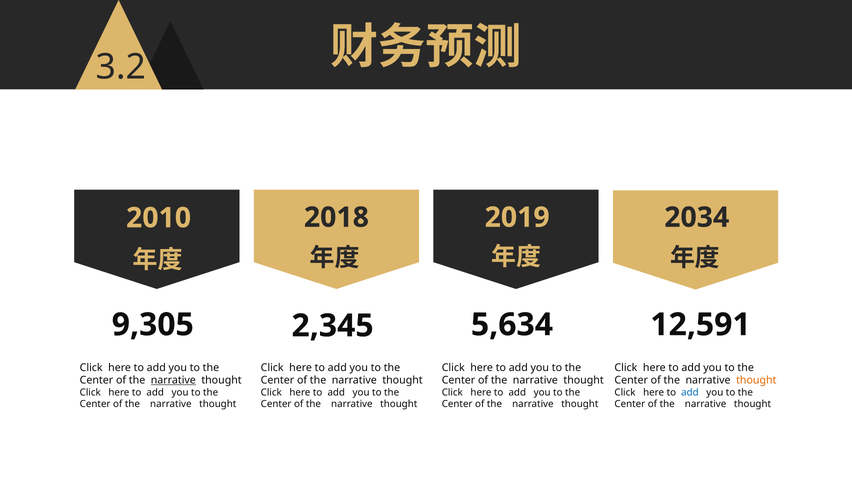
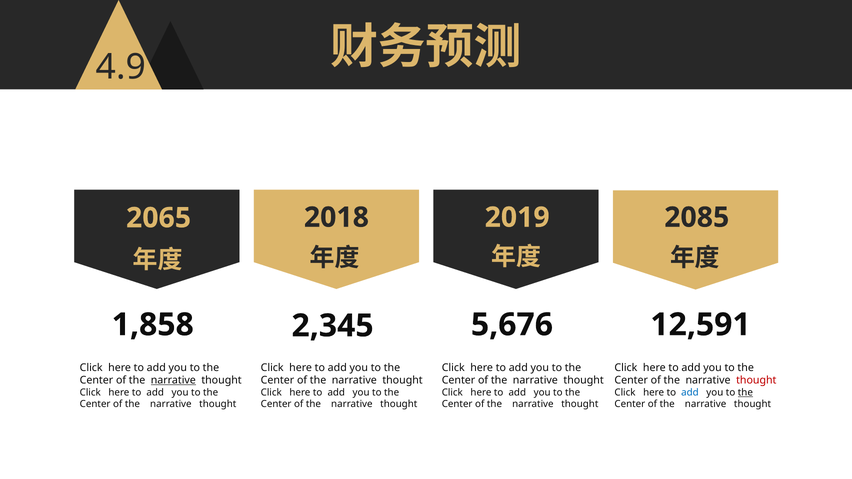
3.2: 3.2 -> 4.9 (121, 67)
2010: 2010 -> 2065 (159, 218)
2034: 2034 -> 2085 (697, 218)
9,305: 9,305 -> 1,858 (153, 325)
5,634: 5,634 -> 5,676 (512, 325)
thought colour: orange -> red (756, 381)
the underline: none -> present (745, 393)
